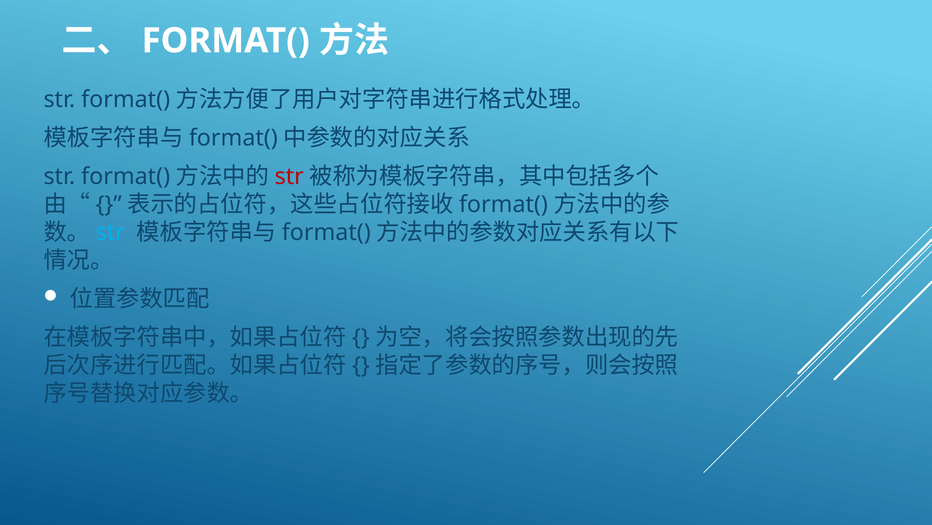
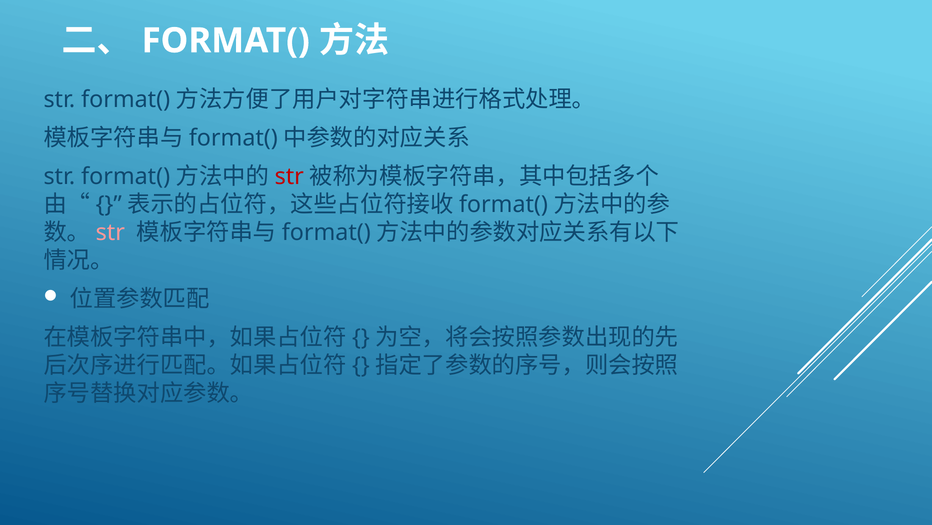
str colour: light blue -> pink (110, 232)
